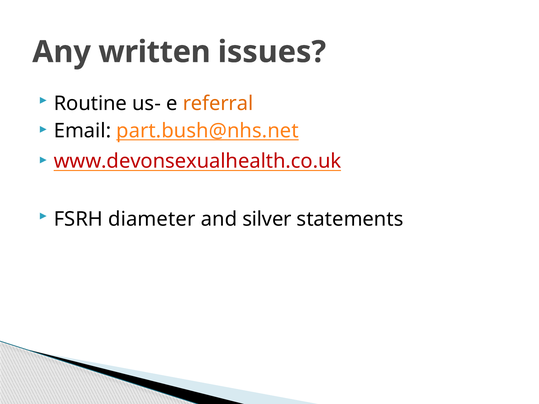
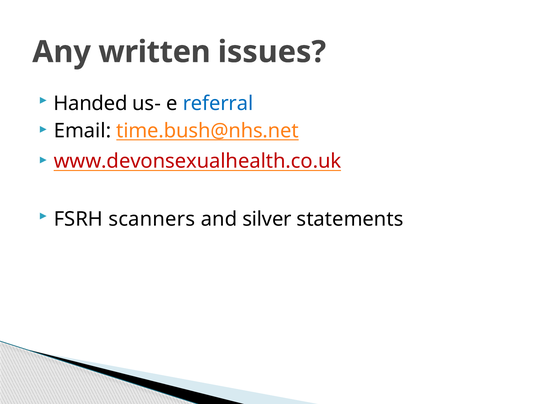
Routine: Routine -> Handed (90, 104)
referral colour: orange -> blue (218, 104)
part.bush@nhs.net: part.bush@nhs.net -> time.bush@nhs.net (208, 131)
diameter: diameter -> scanners (152, 219)
